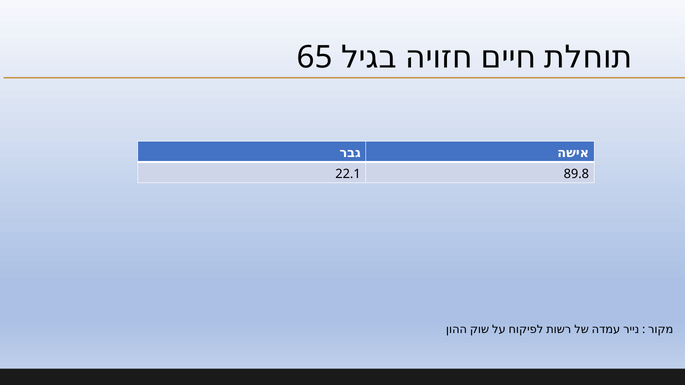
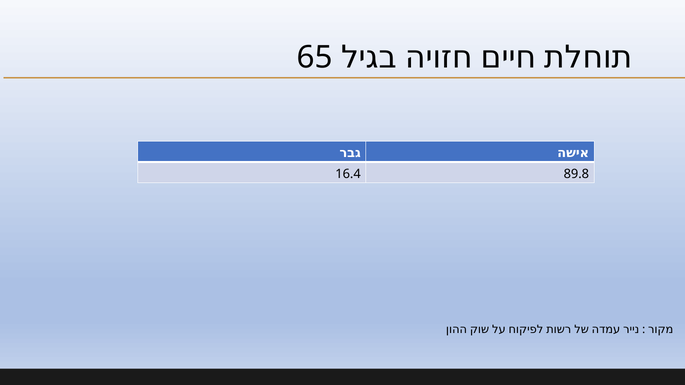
22.1: 22.1 -> 16.4 (348, 174)
